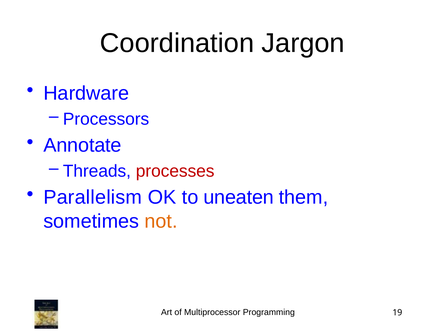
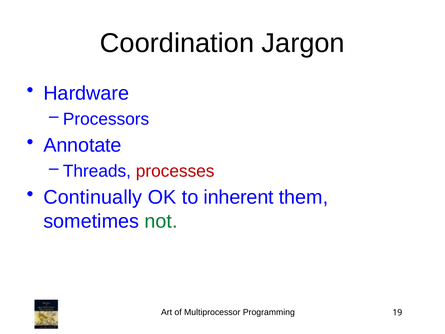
Parallelism: Parallelism -> Continually (93, 197)
uneaten: uneaten -> inherent (239, 197)
not colour: orange -> green (161, 221)
